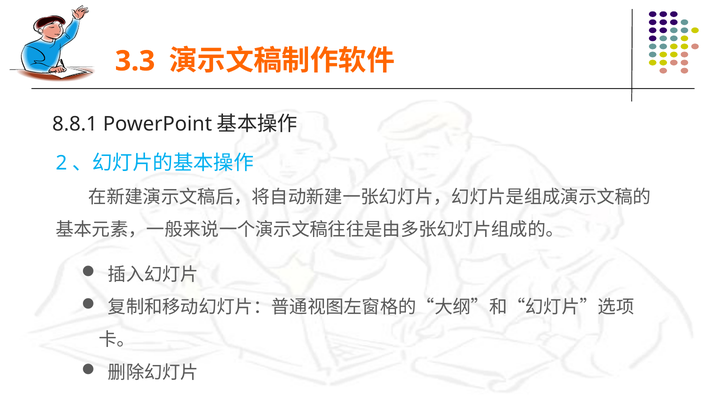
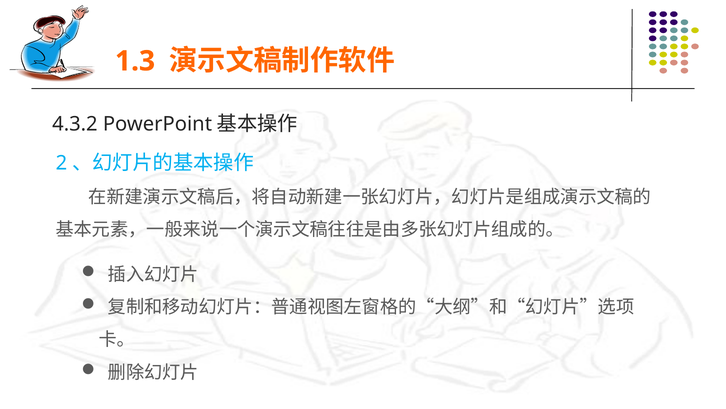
3.3: 3.3 -> 1.3 (135, 61)
8.8.1: 8.8.1 -> 4.3.2 (75, 124)
